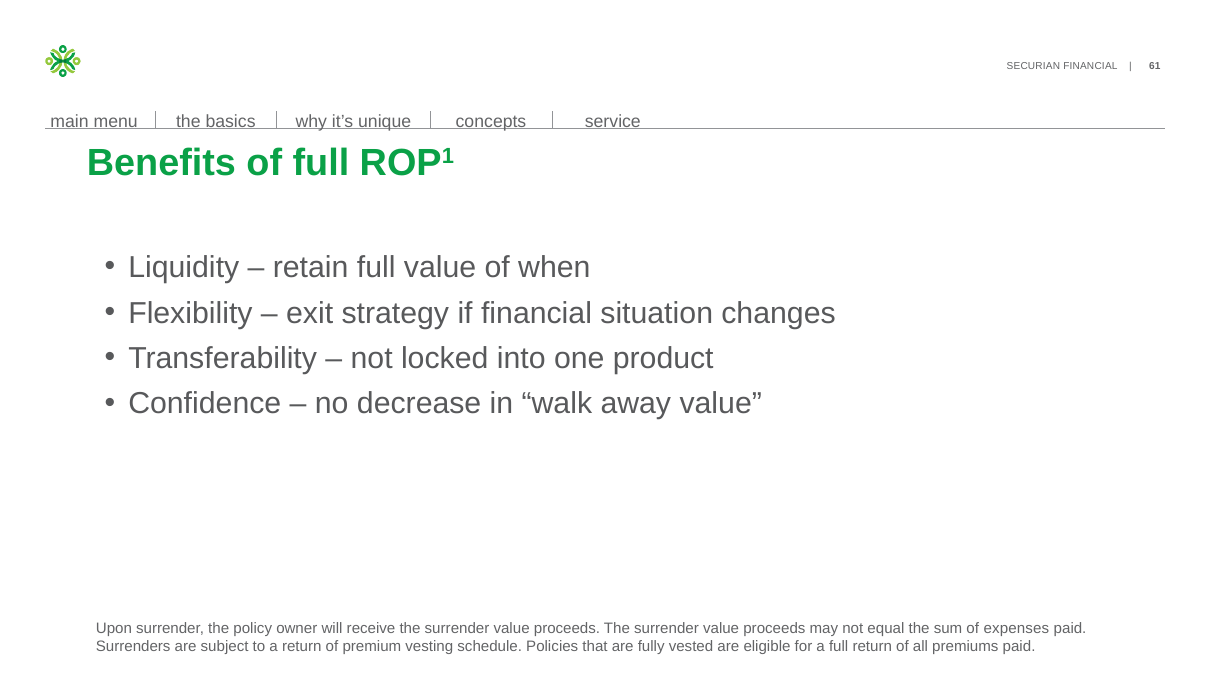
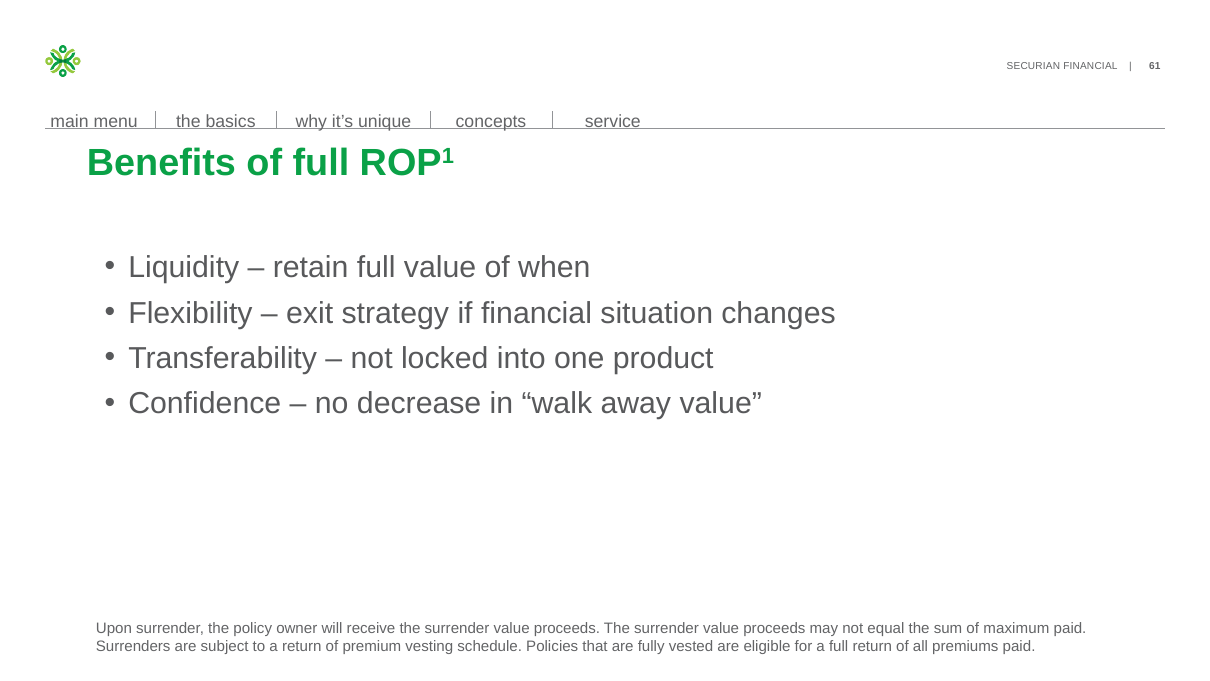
expenses: expenses -> maximum (1016, 628)
